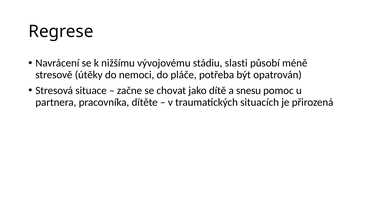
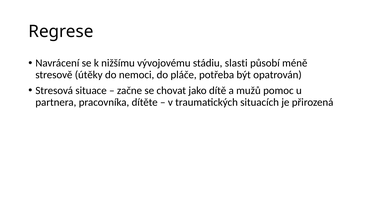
snesu: snesu -> mužů (248, 90)
